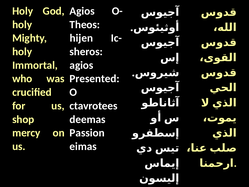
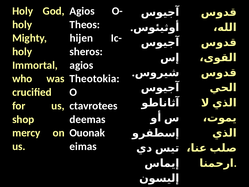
Presented: Presented -> Theotokia (95, 79)
Passion: Passion -> Ouonak (87, 133)
